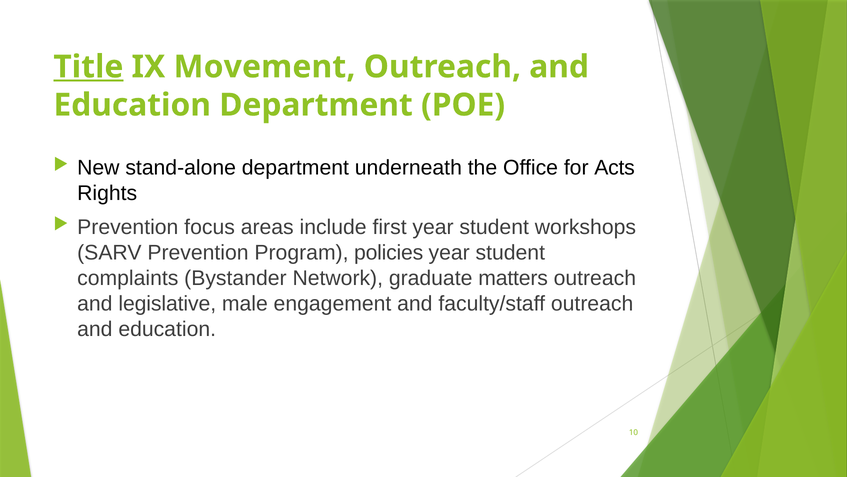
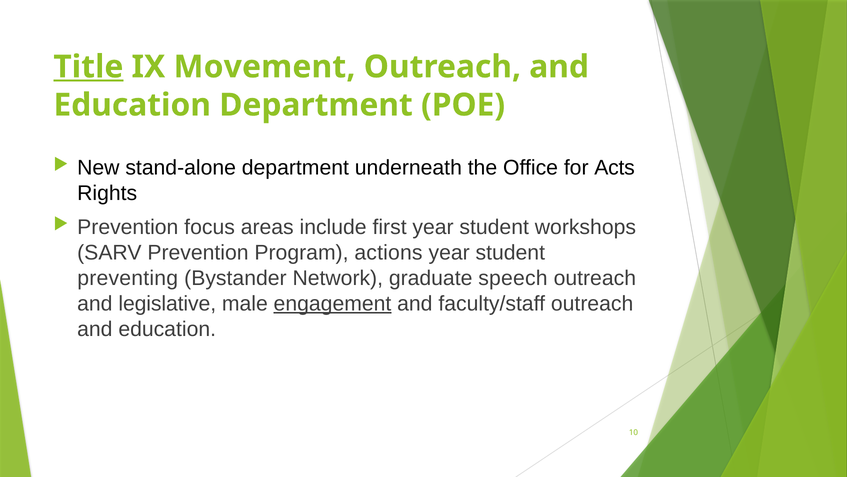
policies: policies -> actions (388, 253)
complaints: complaints -> preventing (128, 278)
matters: matters -> speech (513, 278)
engagement underline: none -> present (332, 303)
